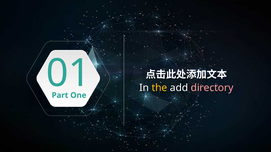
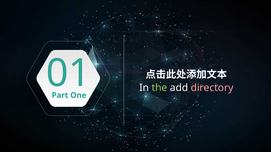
the colour: yellow -> light green (159, 88)
